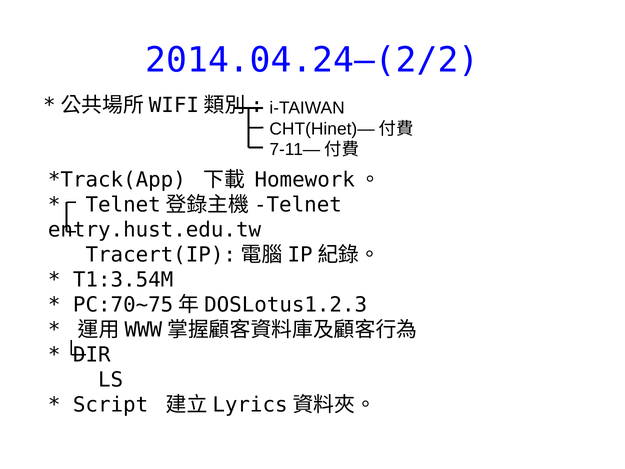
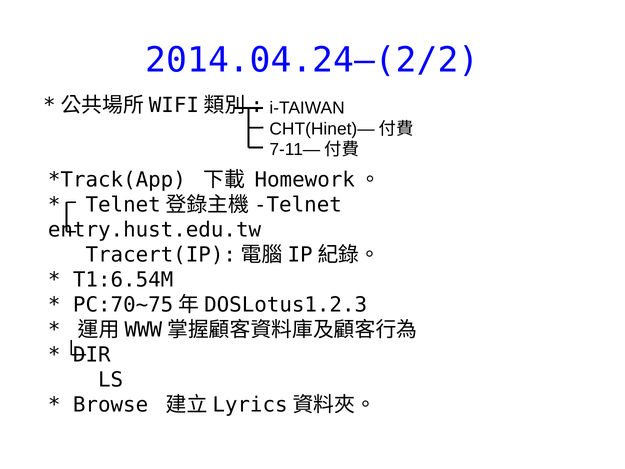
T1:3.54M: T1:3.54M -> T1:6.54M (123, 280)
Script: Script -> Browse (111, 405)
